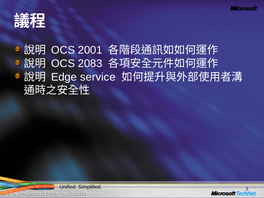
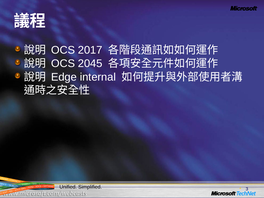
2001: 2001 -> 2017 (90, 50)
2083: 2083 -> 2045 (90, 64)
service: service -> internal (98, 77)
